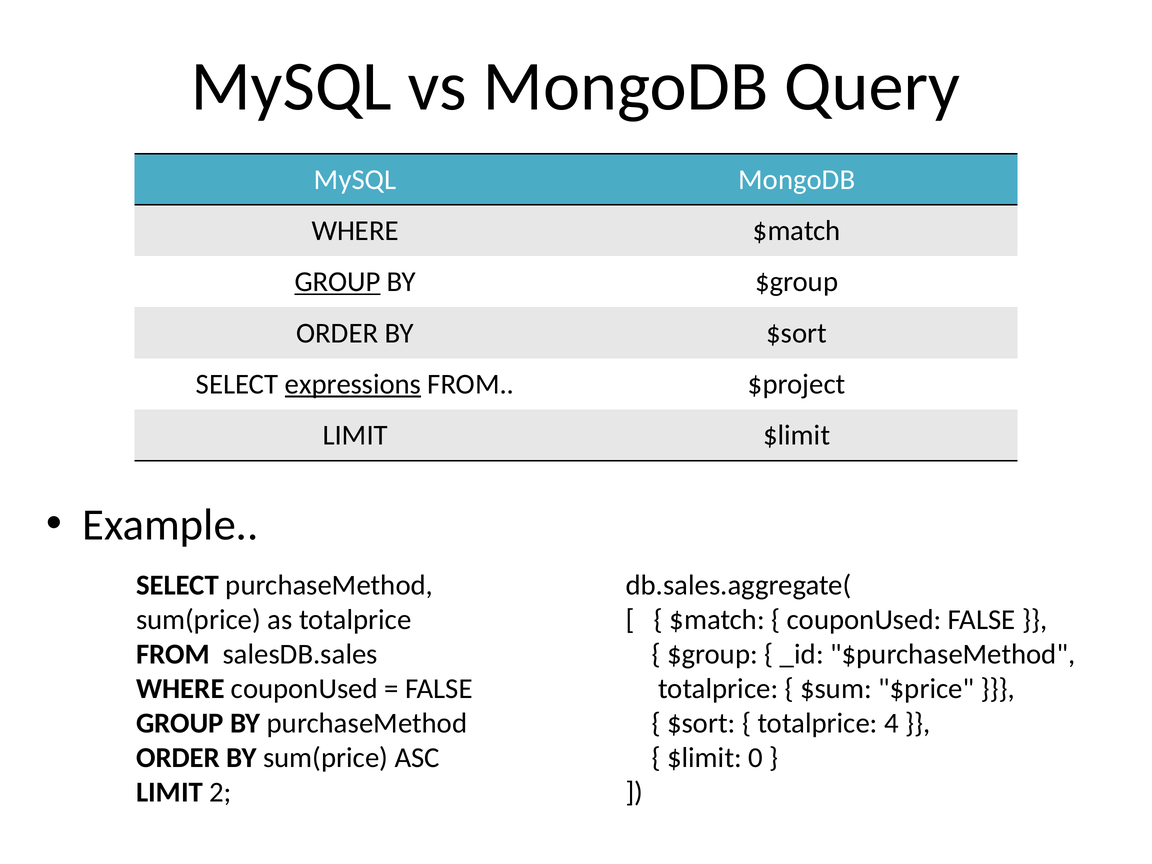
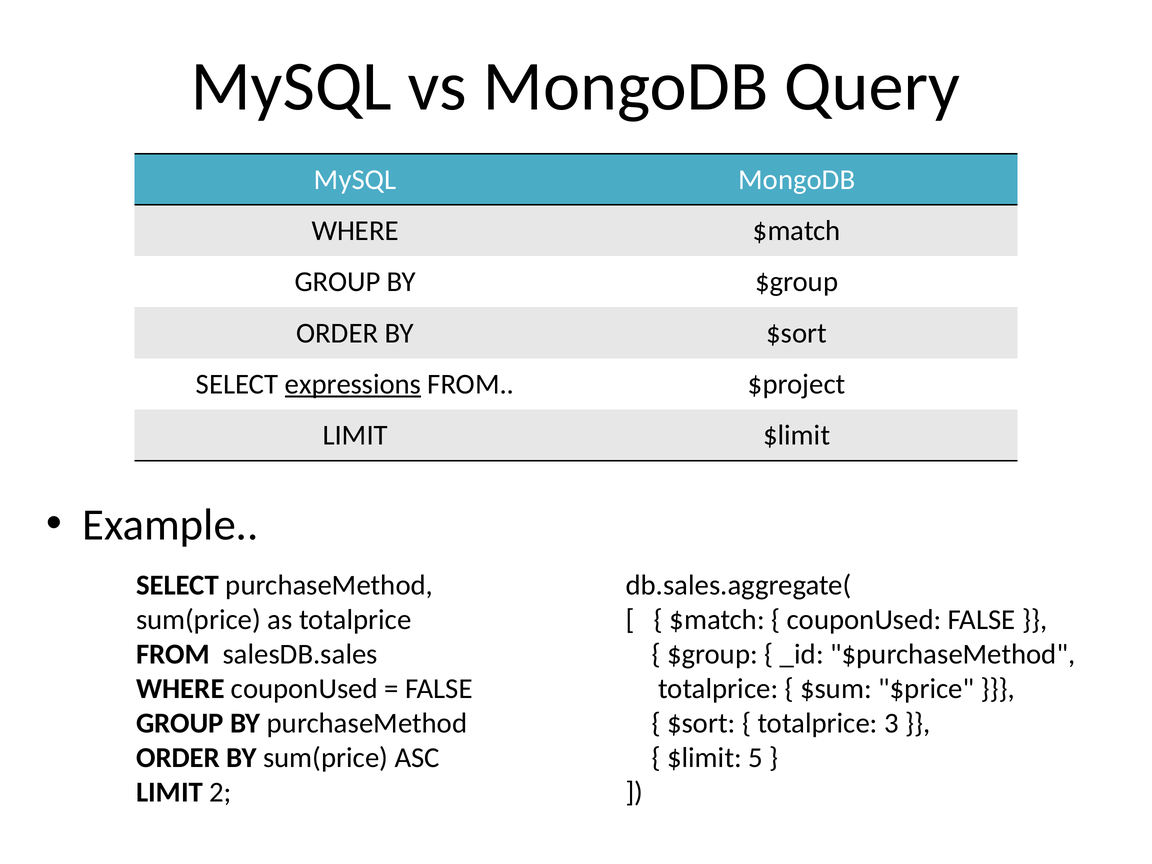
GROUP underline: present -> none (337, 282)
4: 4 -> 3 (891, 723)
0: 0 -> 5 (756, 758)
